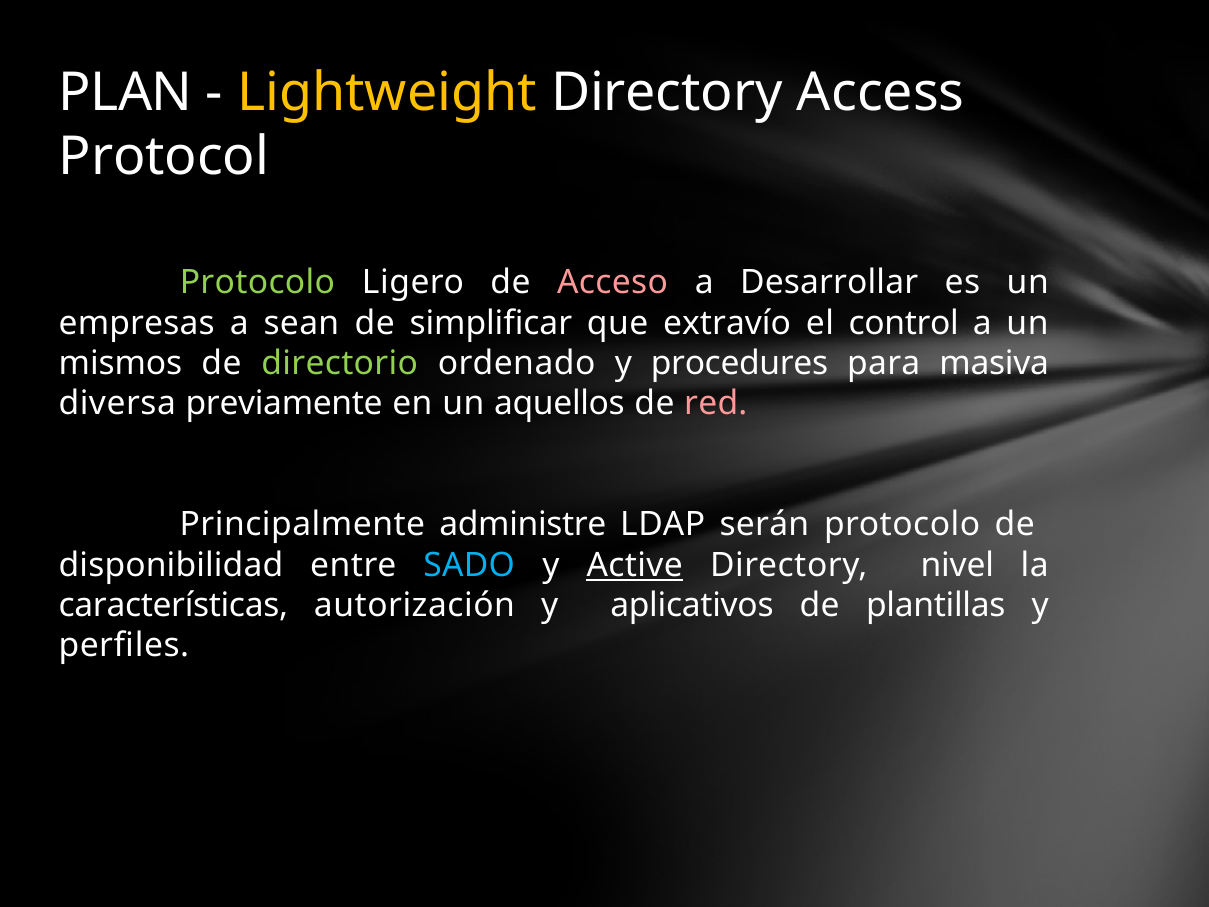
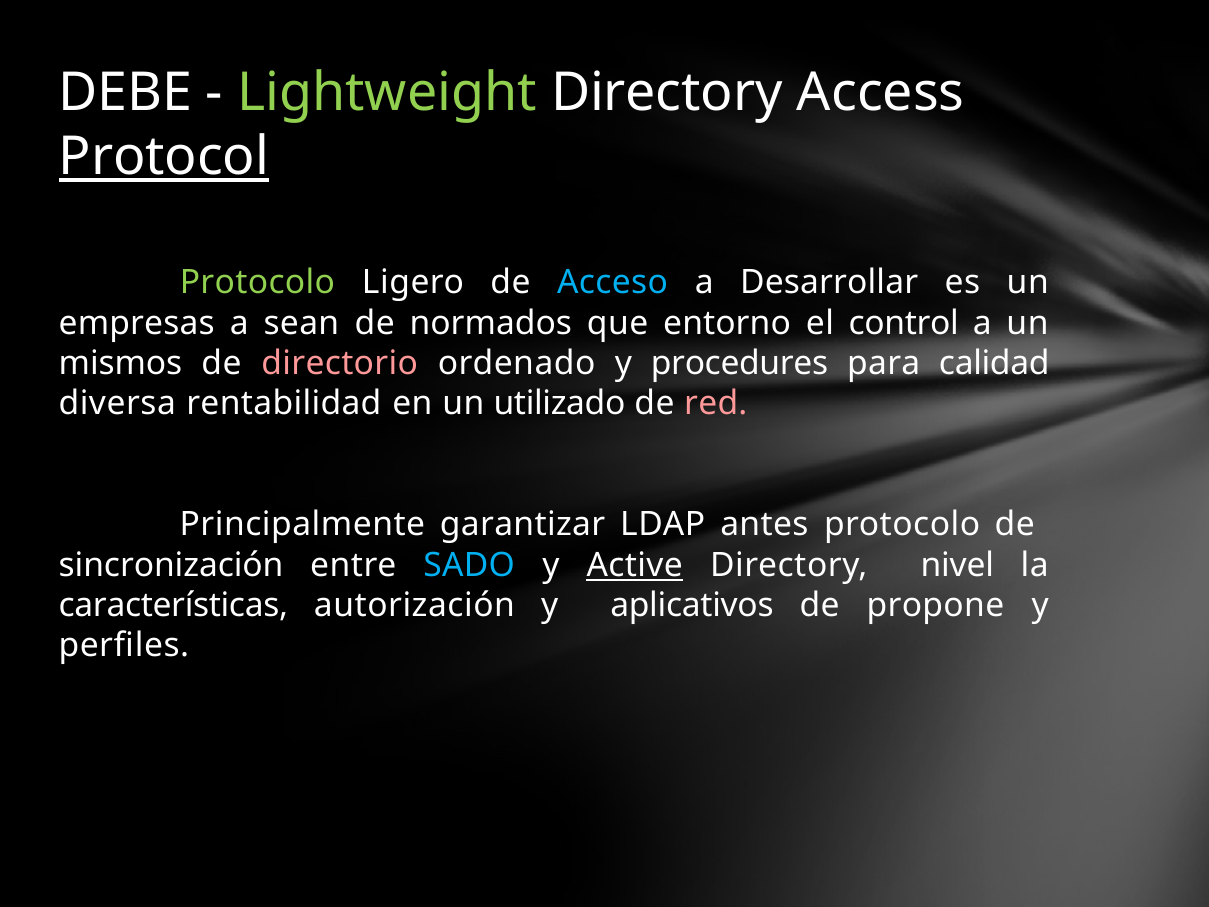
PLAN: PLAN -> DEBE (125, 92)
Lightweight colour: yellow -> light green (387, 92)
Protocol underline: none -> present (164, 157)
Acceso colour: pink -> light blue (613, 283)
simplificar: simplificar -> normados (491, 323)
extravío: extravío -> entorno (727, 323)
directorio colour: light green -> pink (340, 363)
masiva: masiva -> calidad (994, 363)
previamente: previamente -> rentabilidad (284, 404)
aquellos: aquellos -> utilizado (559, 404)
administre: administre -> garantizar (523, 525)
serán: serán -> antes (764, 525)
disponibilidad: disponibilidad -> sincronización (171, 565)
plantillas: plantillas -> propone (935, 605)
